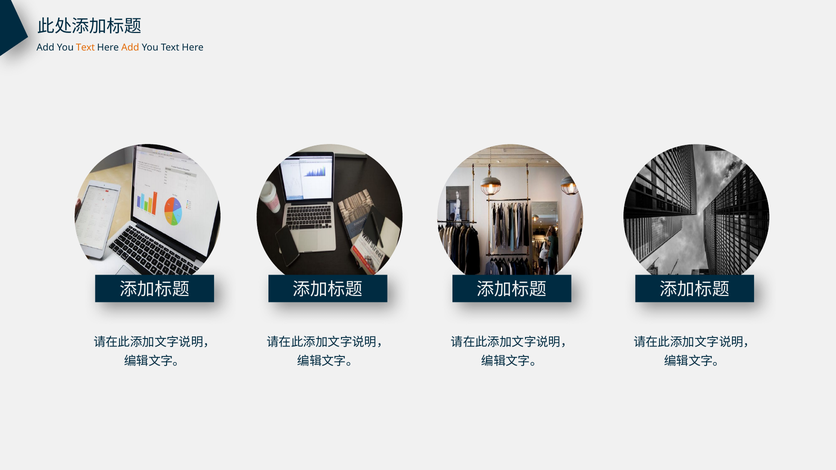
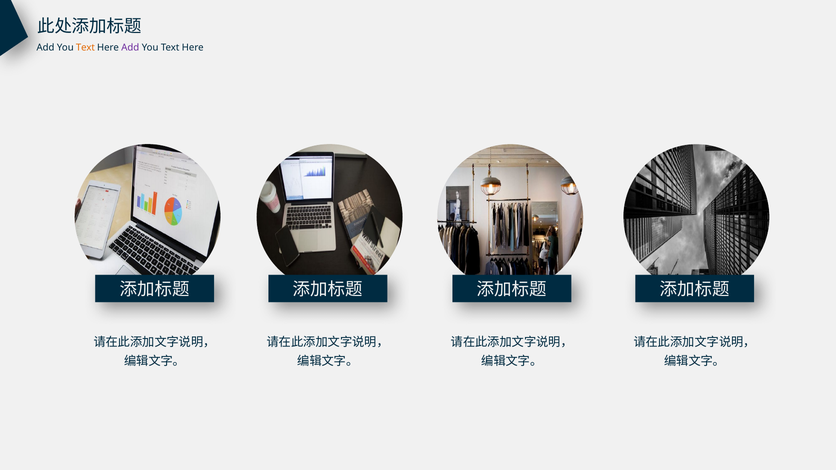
Add colour: orange -> purple (130, 48)
